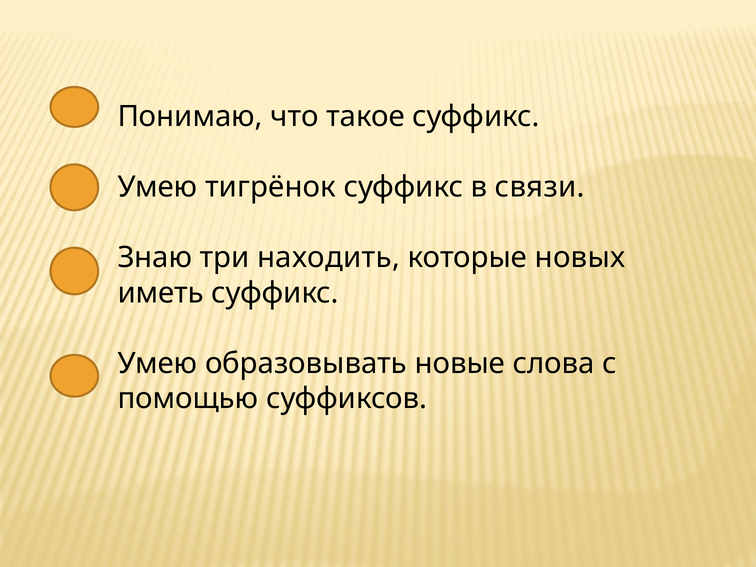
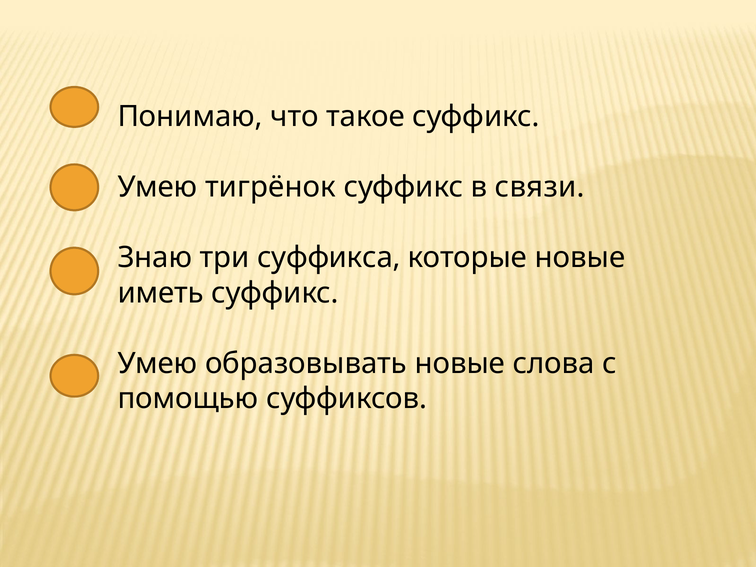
находить: находить -> суффикса (329, 258)
которые новых: новых -> новые (580, 258)
